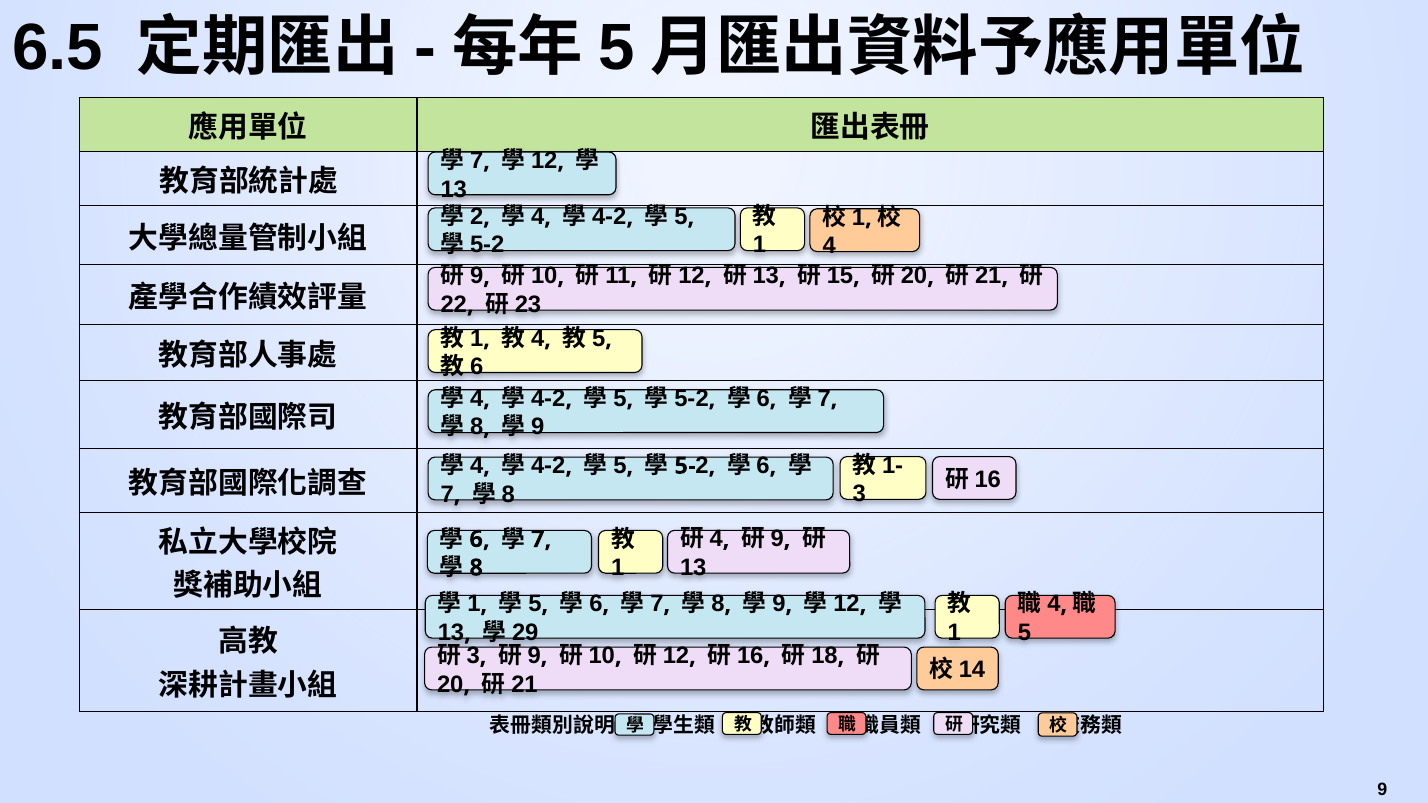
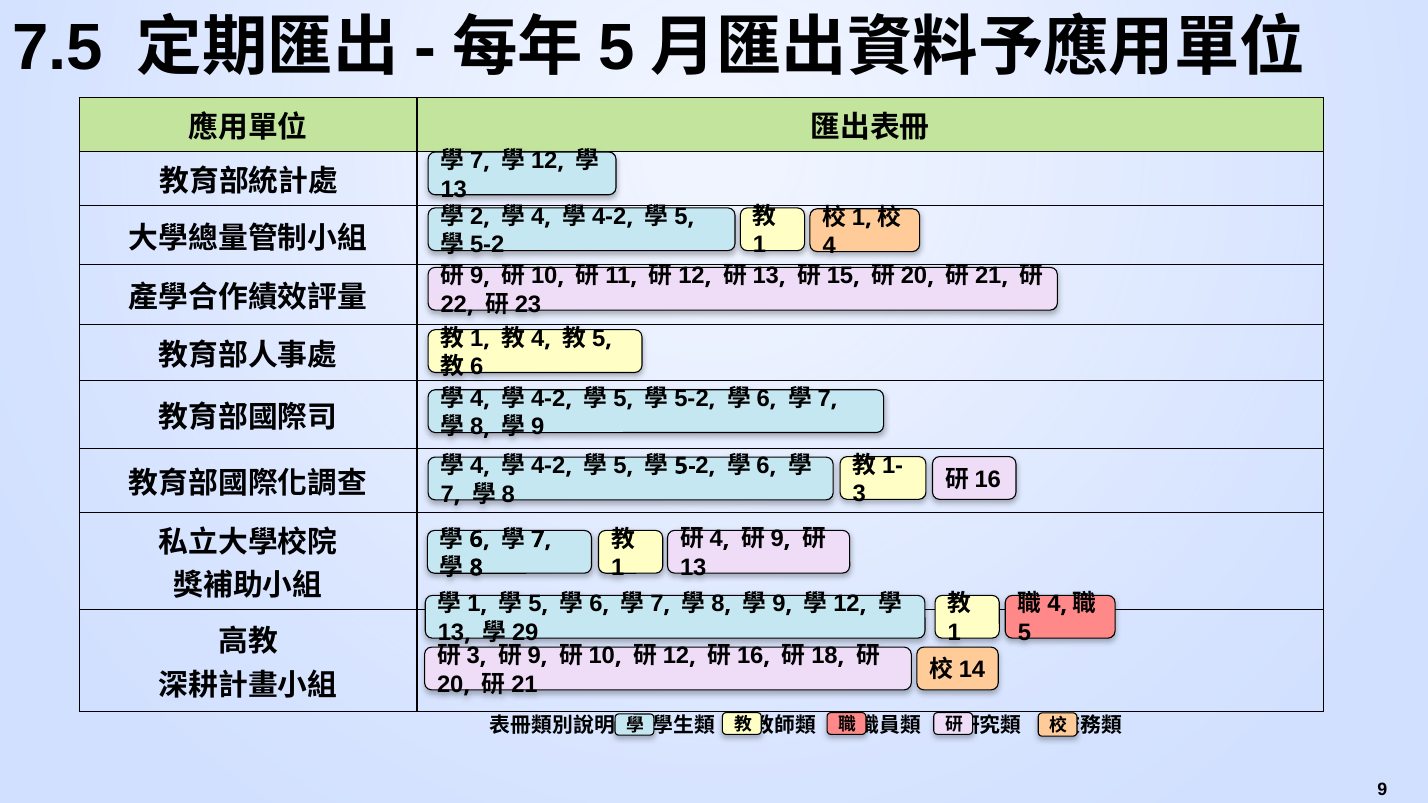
6.5: 6.5 -> 7.5 (58, 48)
